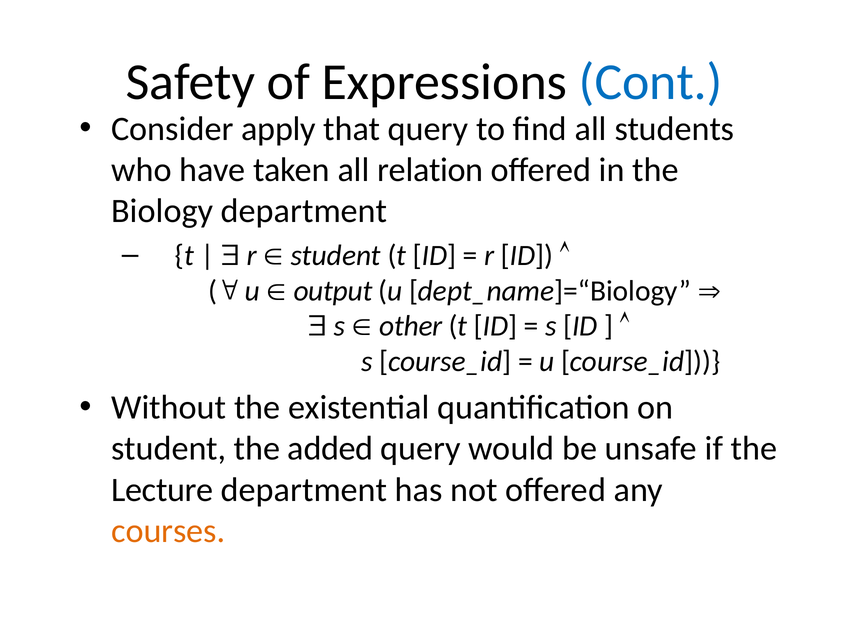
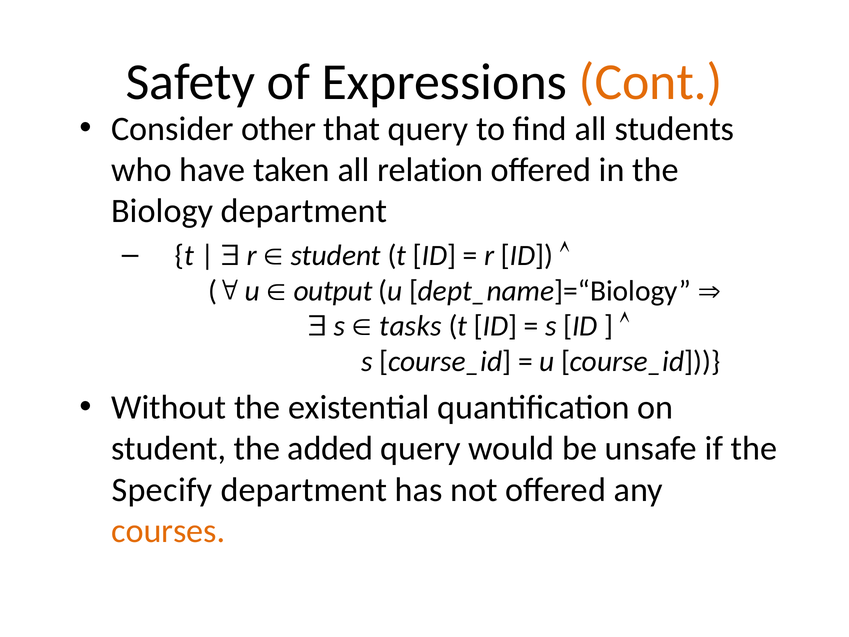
Cont colour: blue -> orange (651, 82)
apply: apply -> other (279, 129)
other: other -> tasks (411, 326)
Lecture: Lecture -> Specify (162, 490)
